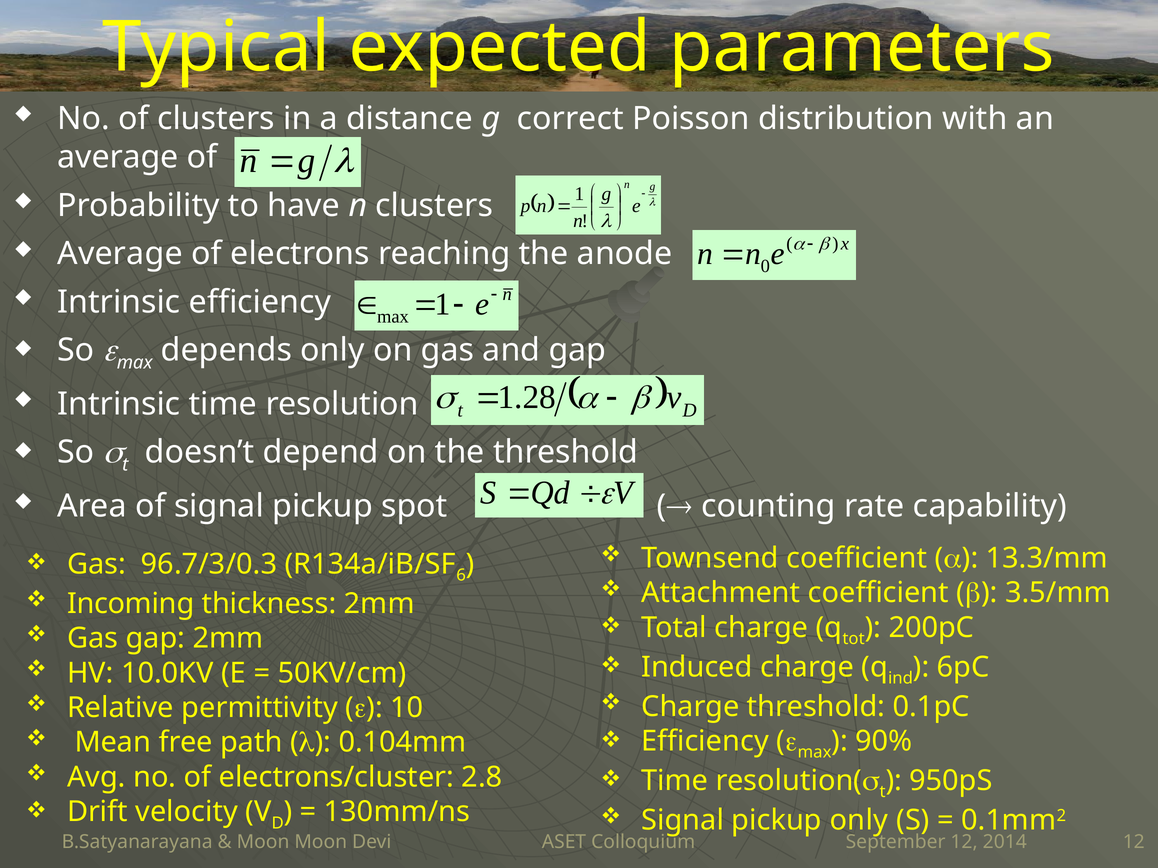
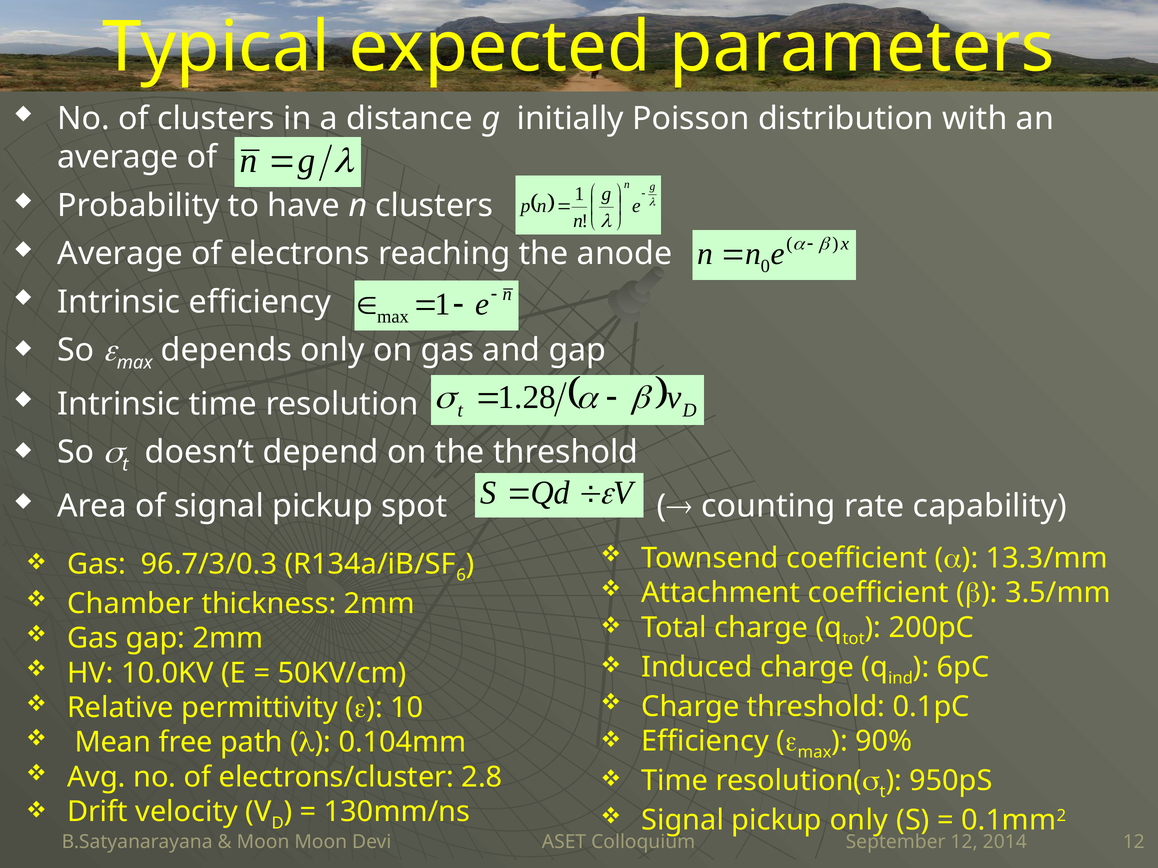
correct: correct -> initially (570, 119)
Incoming: Incoming -> Chamber (130, 604)
